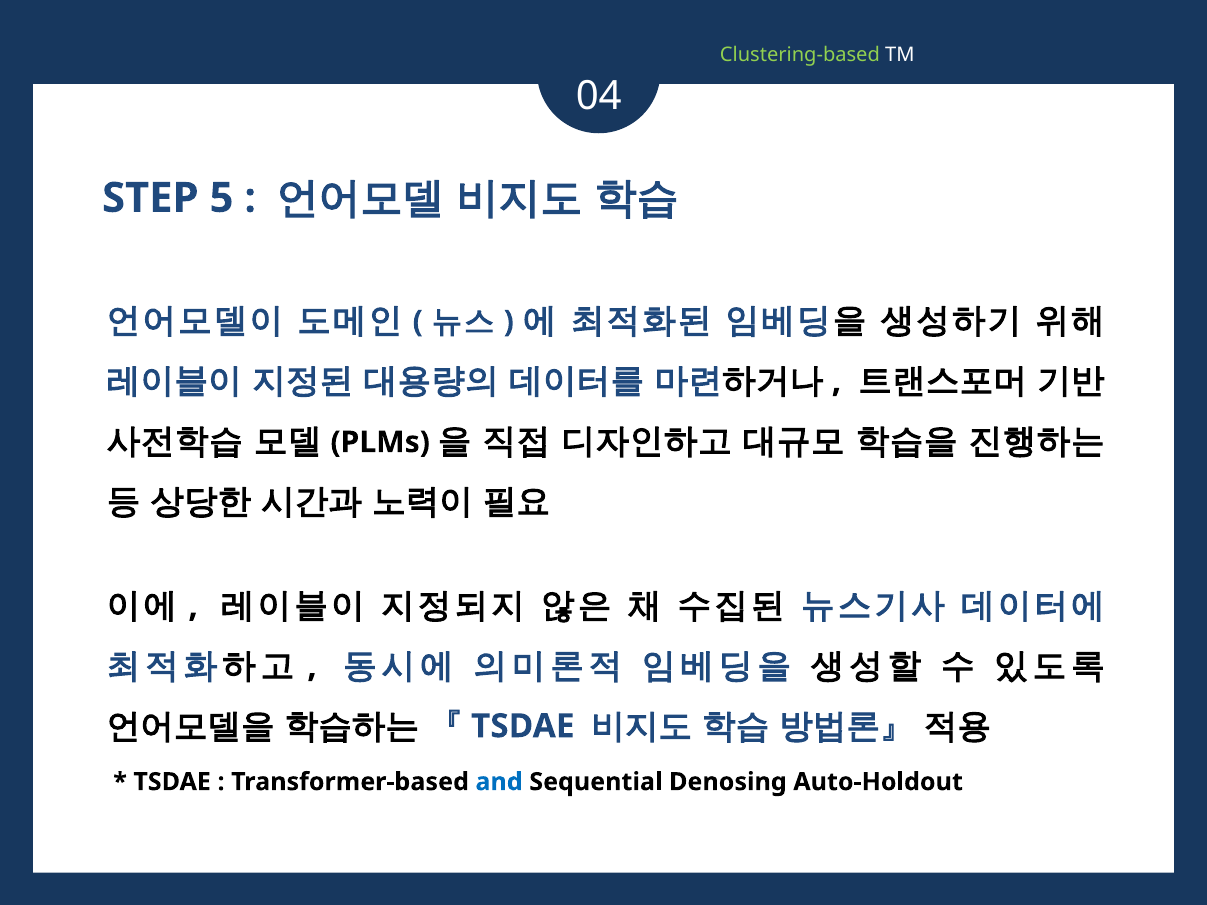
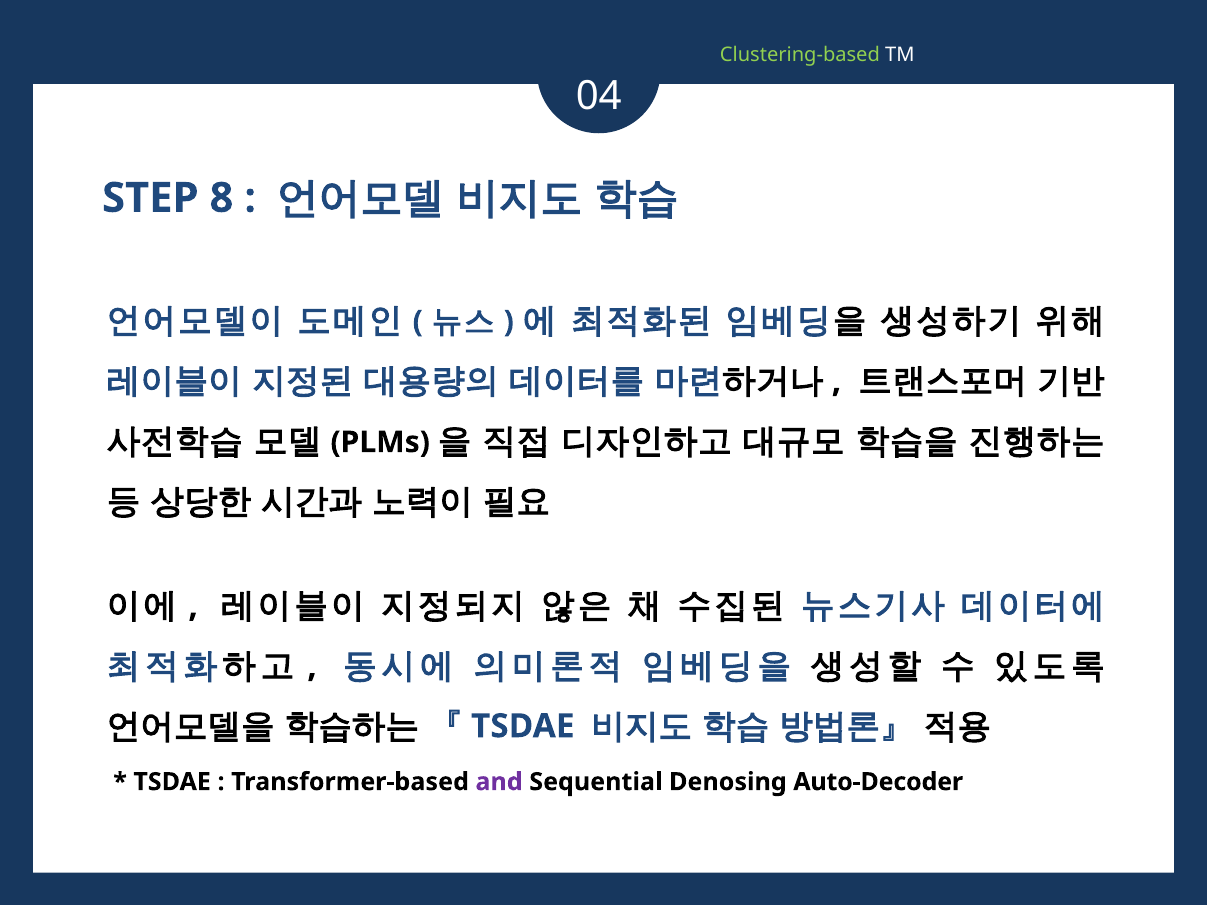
5: 5 -> 8 (221, 198)
and colour: blue -> purple (499, 782)
Auto-Holdout: Auto-Holdout -> Auto-Decoder (878, 782)
